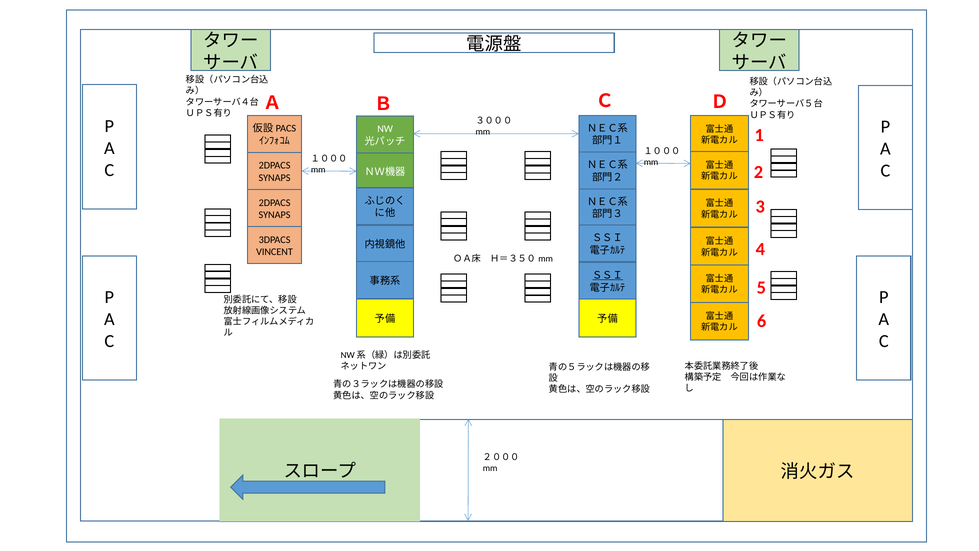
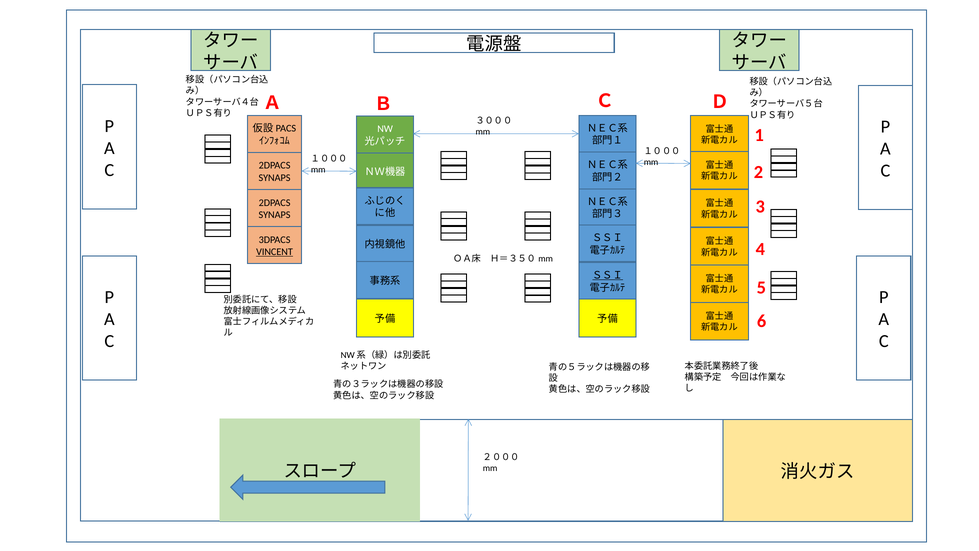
VINCENT underline: none -> present (275, 252)
